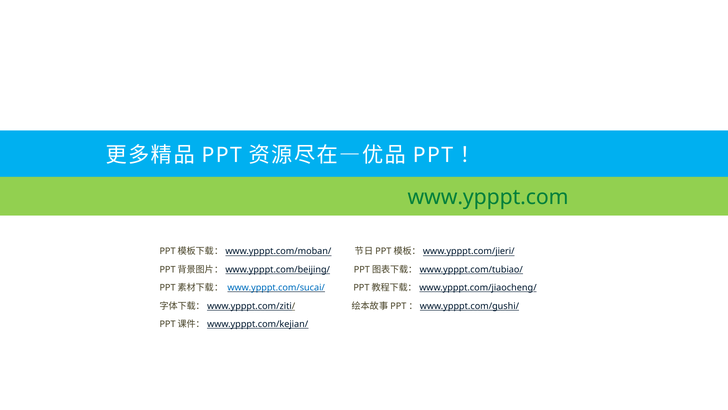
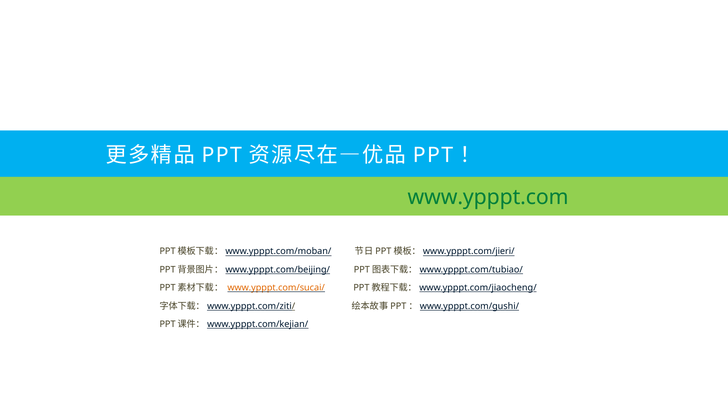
www.ypppt.com/sucai/ colour: blue -> orange (276, 287)
